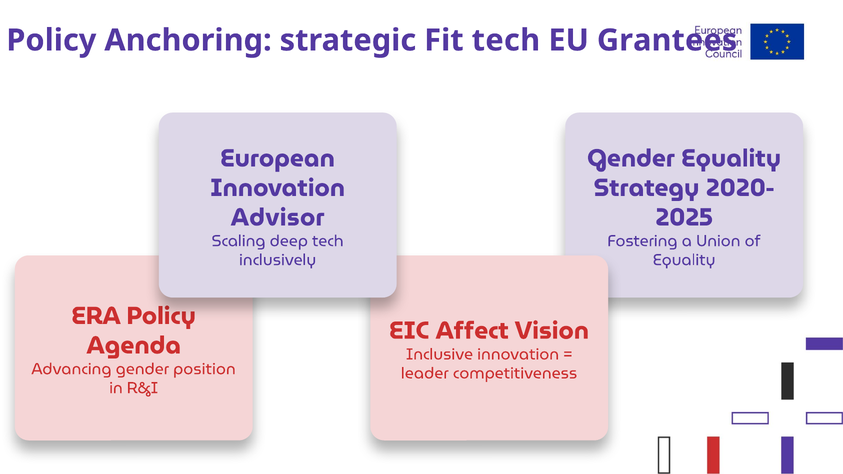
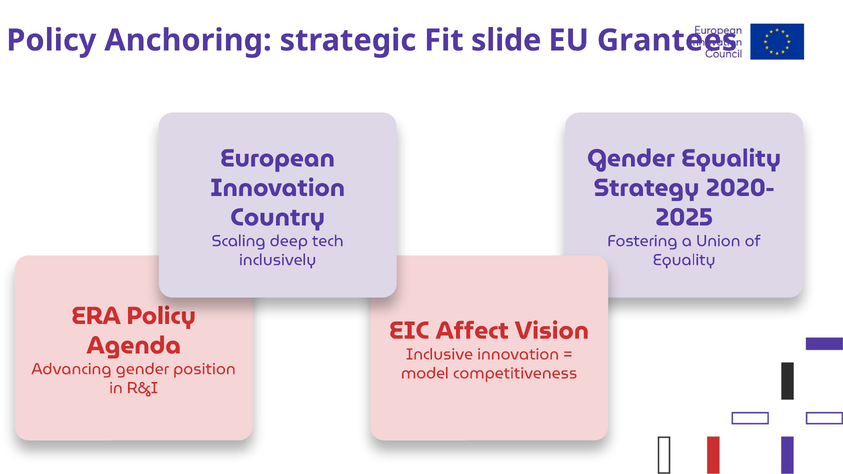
Fit tech: tech -> slide (506, 40)
Advisor: Advisor -> Country (278, 217)
leader: leader -> model (425, 373)
